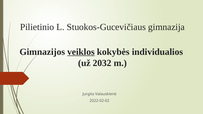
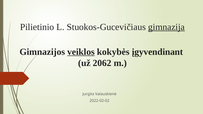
gimnazija underline: none -> present (166, 27)
individualios: individualios -> įgyvendinant (157, 52)
2032: 2032 -> 2062 (102, 63)
